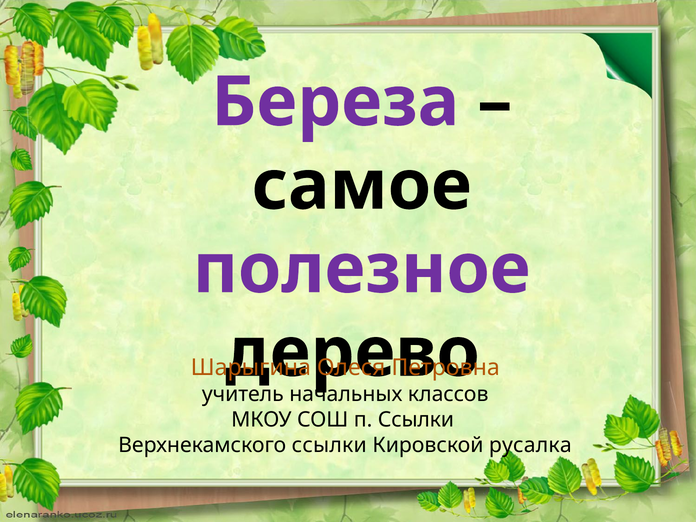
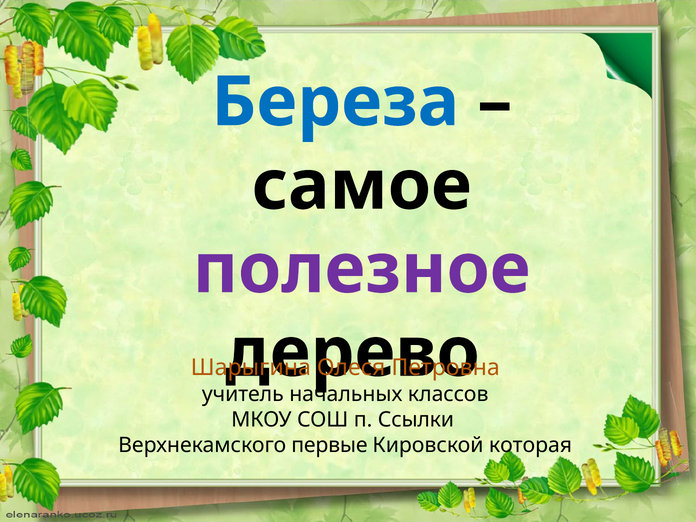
Береза colour: purple -> blue (335, 102)
Верхнекамского ссылки: ссылки -> первые (329, 445)
русалка: русалка -> которая (530, 445)
